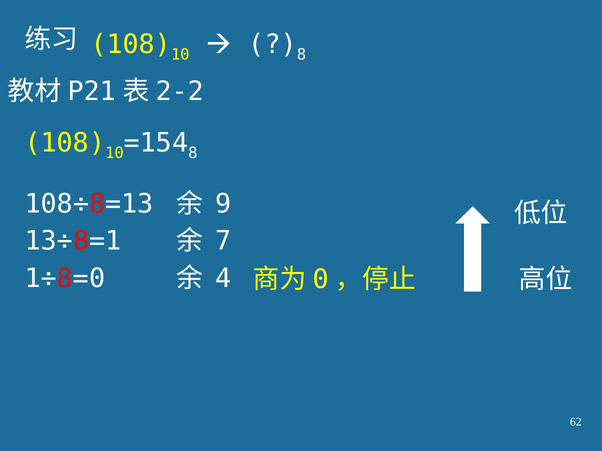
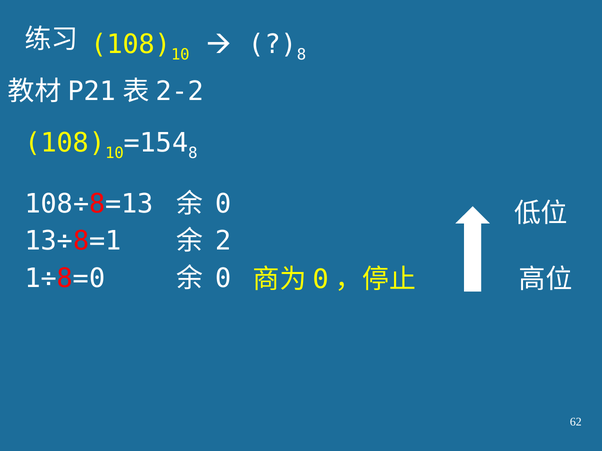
9: 9 -> 0 (223, 204)
7: 7 -> 2 (223, 241)
4: 4 -> 0 (223, 279)
